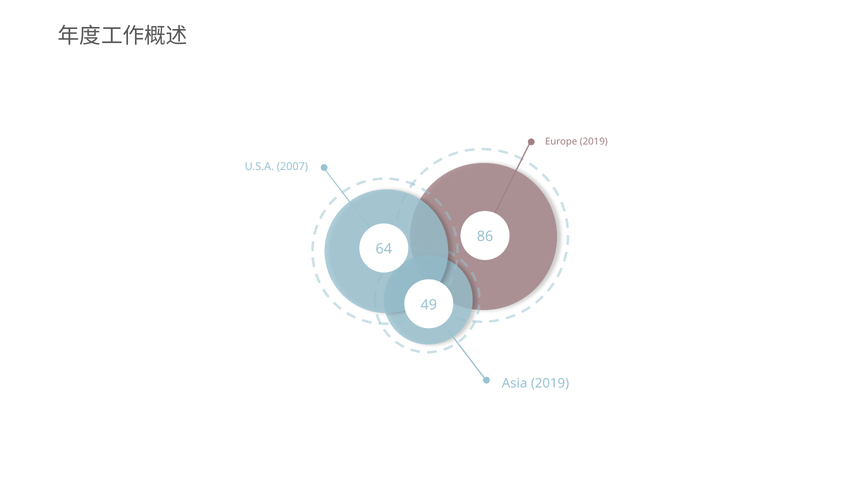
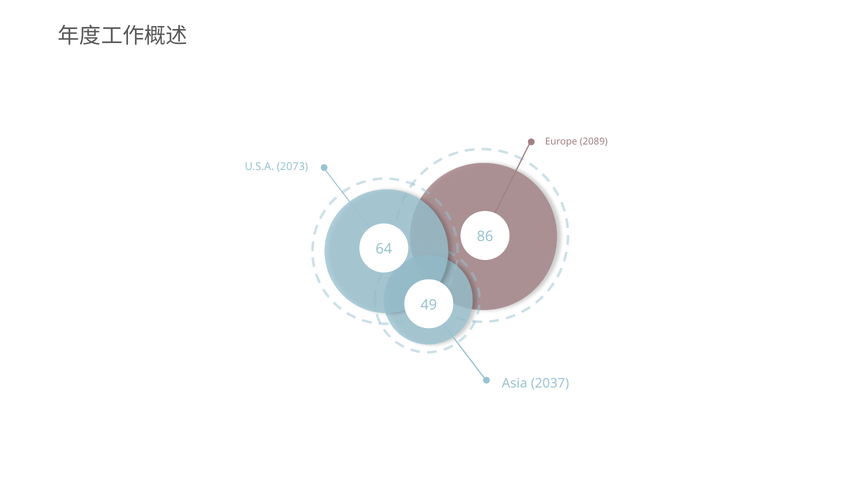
Europe 2019: 2019 -> 2089 (594, 141)
2007: 2007 -> 2073 (292, 167)
Asia 2019: 2019 -> 2037 (550, 383)
